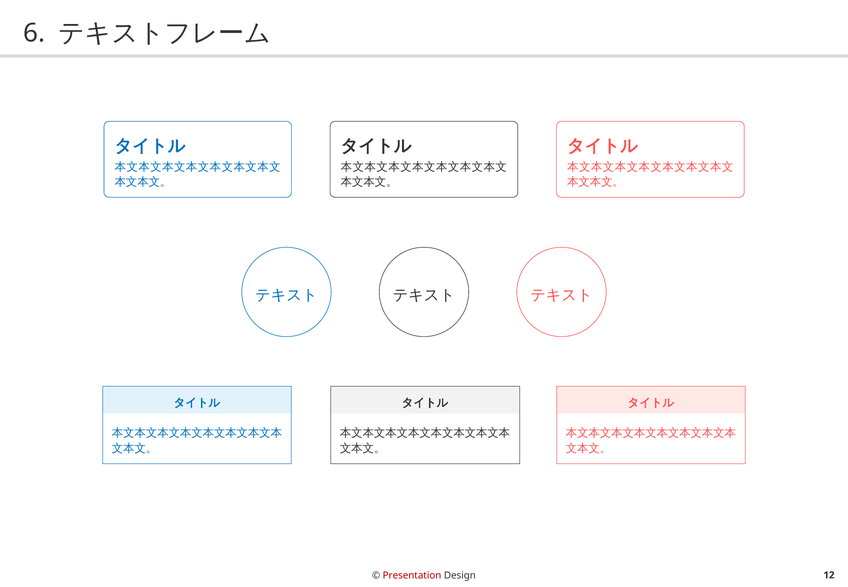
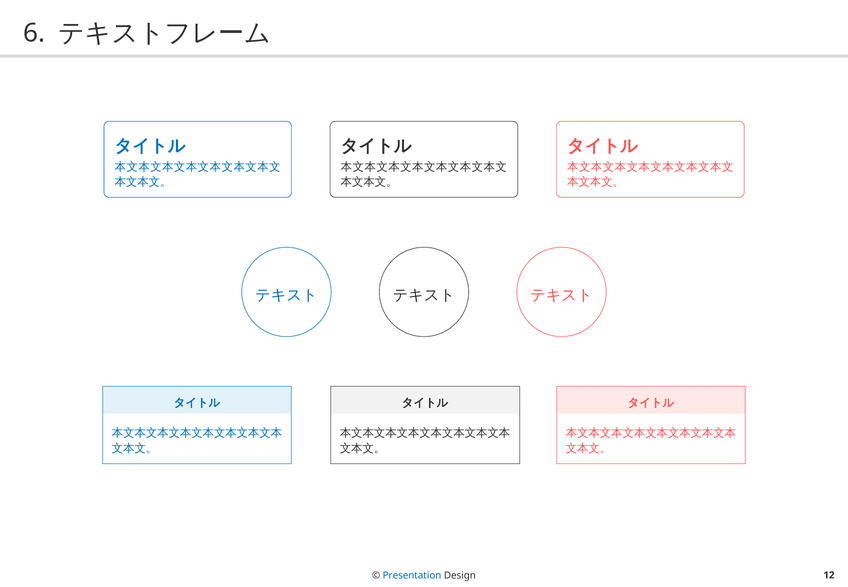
Presentation colour: red -> blue (412, 576)
